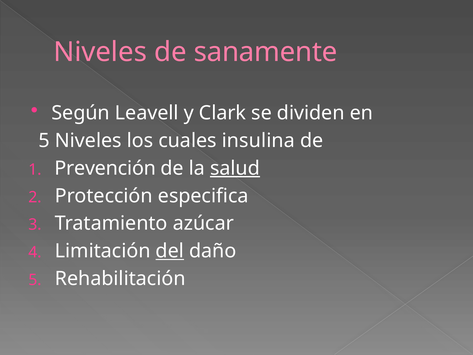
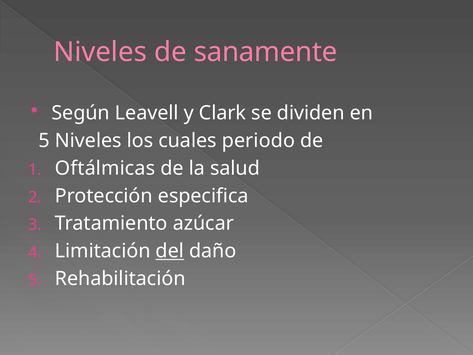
insulina: insulina -> periodo (258, 141)
Prevención: Prevención -> Oftálmicas (105, 168)
salud underline: present -> none (235, 168)
